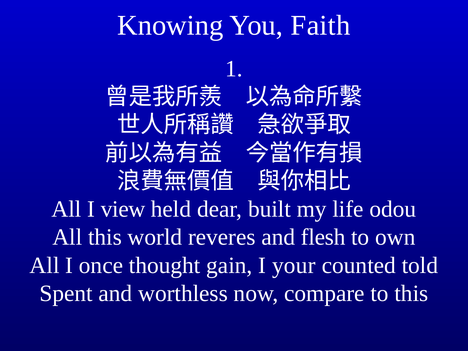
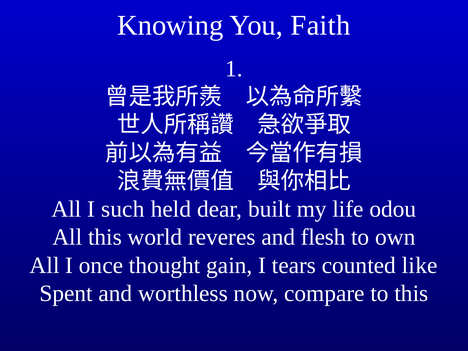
view: view -> such (123, 209)
your: your -> tears (294, 265)
told: told -> like (420, 265)
